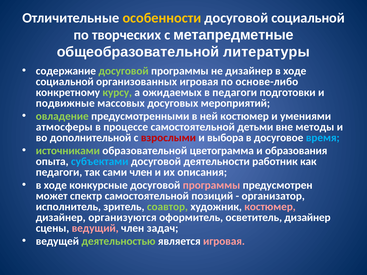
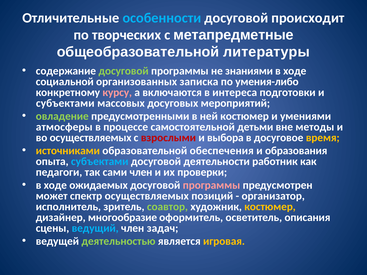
особенности colour: yellow -> light blue (162, 18)
досуговой социальной: социальной -> происходит (308, 18)
не дизайнер: дизайнер -> знаниями (249, 71)
организованных игровая: игровая -> записка (199, 82)
основе-либо: основе-либо -> умения-либо (267, 82)
курсу colour: light green -> pink (117, 93)
ожидаемых: ожидаемых -> включаются (172, 93)
в педагоги: педагоги -> интереса (235, 93)
подвижные: подвижные -> субъектами (65, 103)
во дополнительной: дополнительной -> осуществляемых (91, 138)
время colour: light blue -> yellow (323, 138)
источниками colour: light green -> yellow (68, 151)
цветограмма: цветограмма -> обеспечения (222, 151)
описания: описания -> проверки (202, 172)
конкурсные: конкурсные -> ожидаемых (99, 185)
спектр самостоятельной: самостоятельной -> осуществляемых (147, 196)
костюмер colour: pink -> yellow (270, 207)
организуются: организуются -> многообразие (123, 218)
осветитель дизайнер: дизайнер -> описания (307, 218)
ведущий colour: pink -> light blue (95, 228)
игровая colour: pink -> yellow (224, 241)
